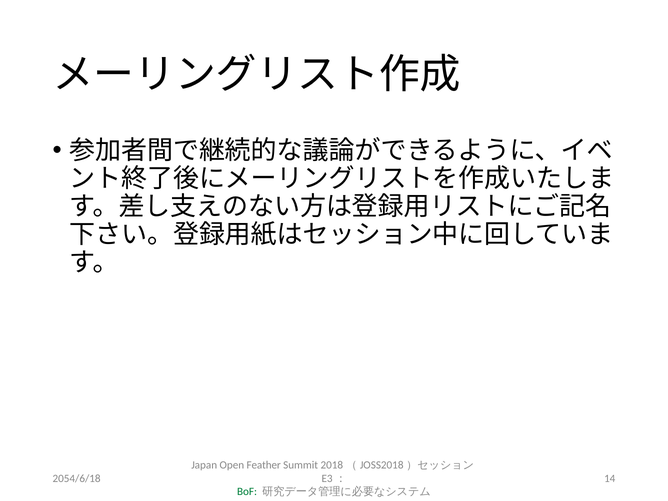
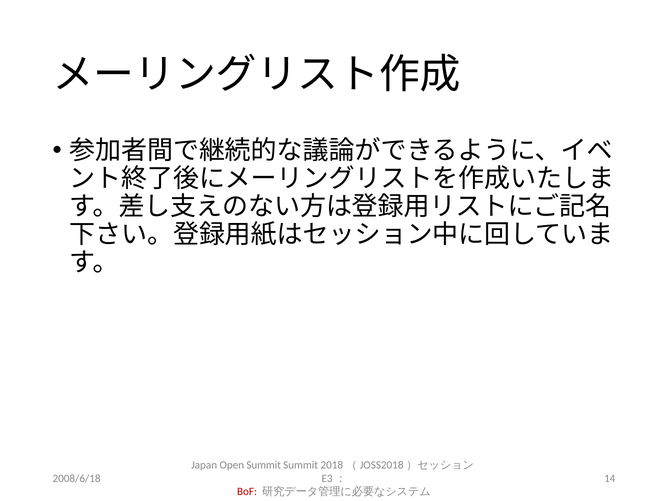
Open Feather: Feather -> Summit (264, 465)
2054/6/18: 2054/6/18 -> 2008/6/18 (77, 478)
BoF colour: green -> red (247, 492)
